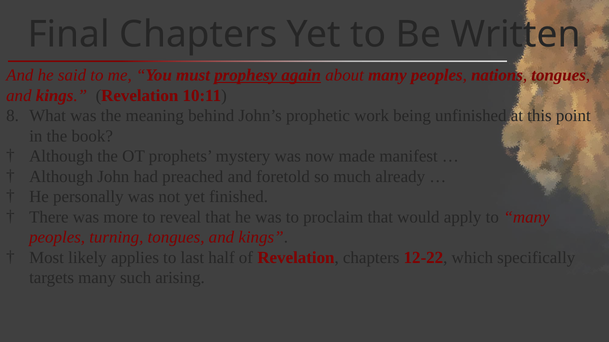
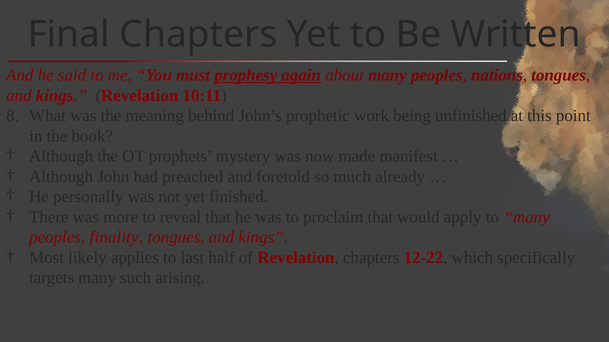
turning: turning -> finality (116, 238)
